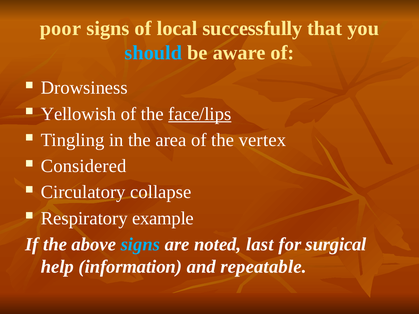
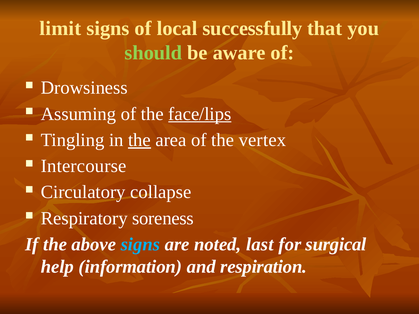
poor: poor -> limit (60, 28)
should colour: light blue -> light green (153, 53)
Yellowish: Yellowish -> Assuming (78, 114)
the underline: none -> present (140, 140)
Considered: Considered -> Intercourse (84, 166)
example: example -> soreness (163, 218)
repeatable: repeatable -> respiration (264, 267)
